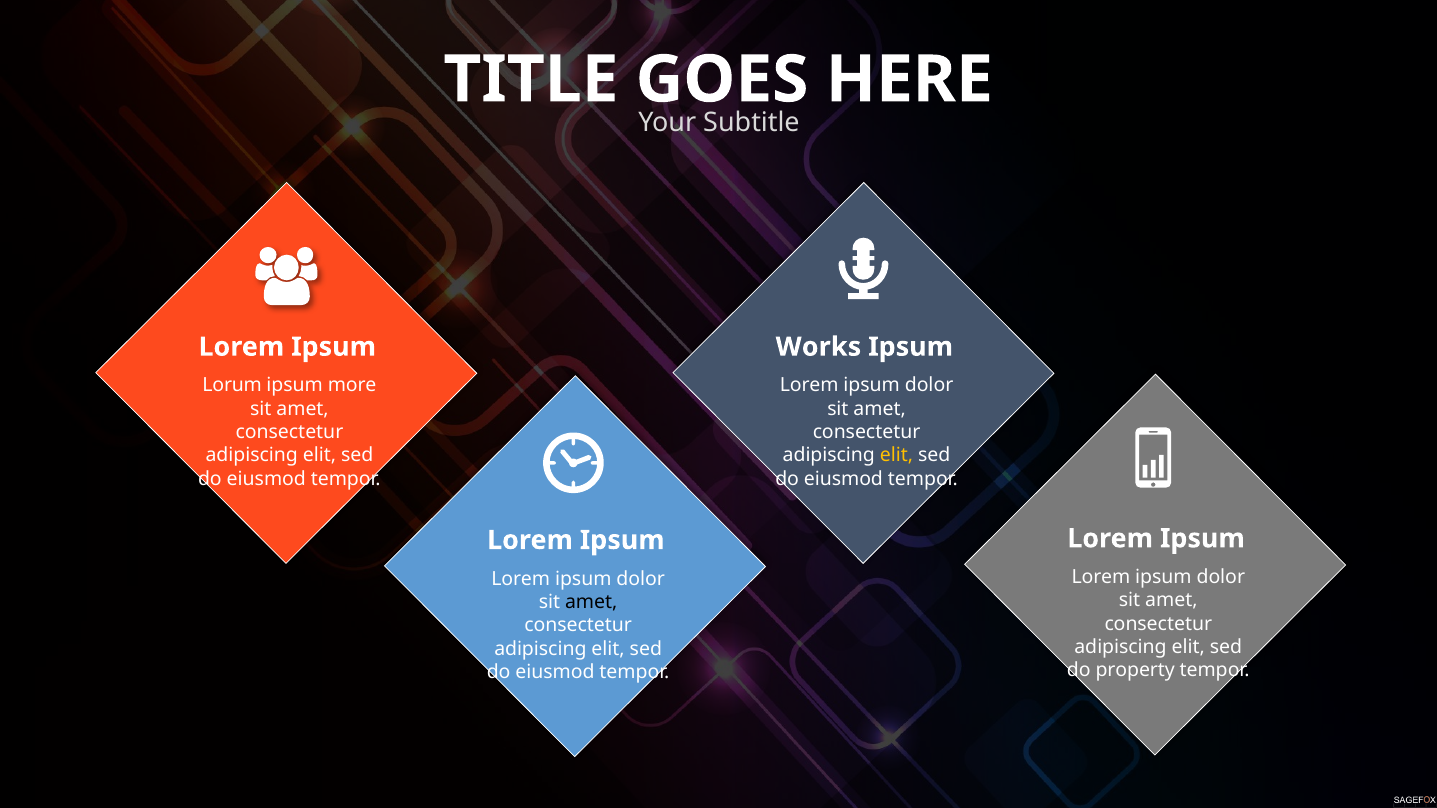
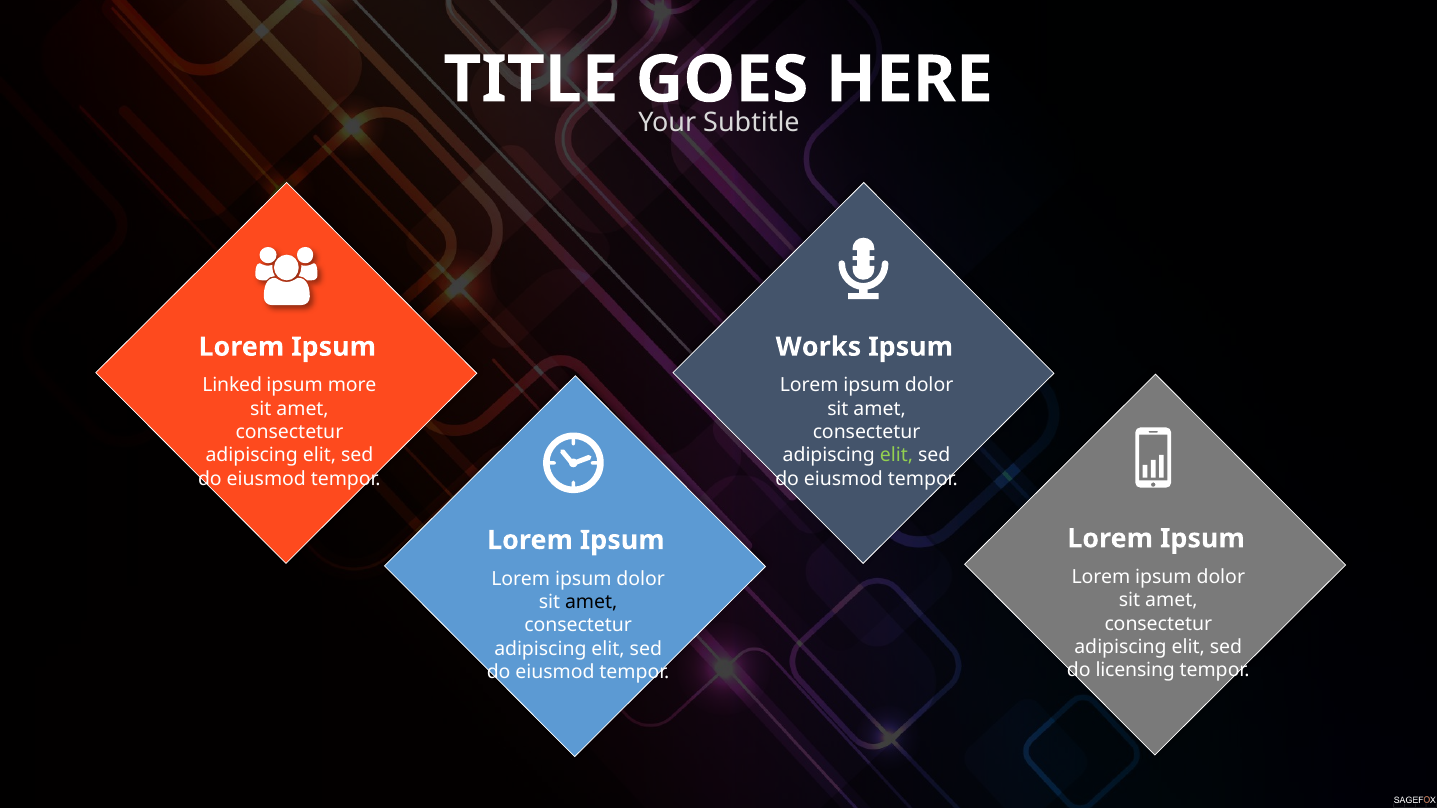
Lorum: Lorum -> Linked (232, 386)
elit colour: yellow -> light green (897, 456)
property: property -> licensing (1135, 671)
